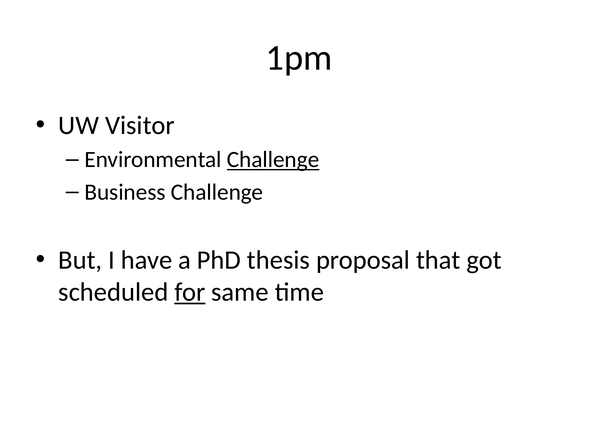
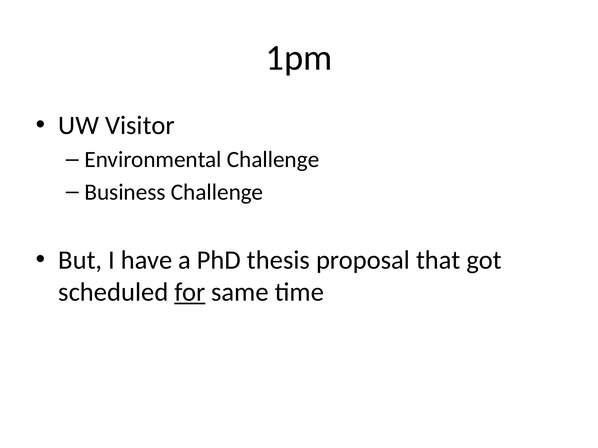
Challenge underline: present -> none (273, 160)
